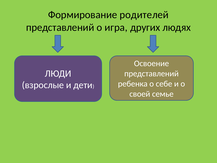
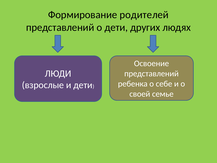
о игра: игра -> дети (116, 27)
